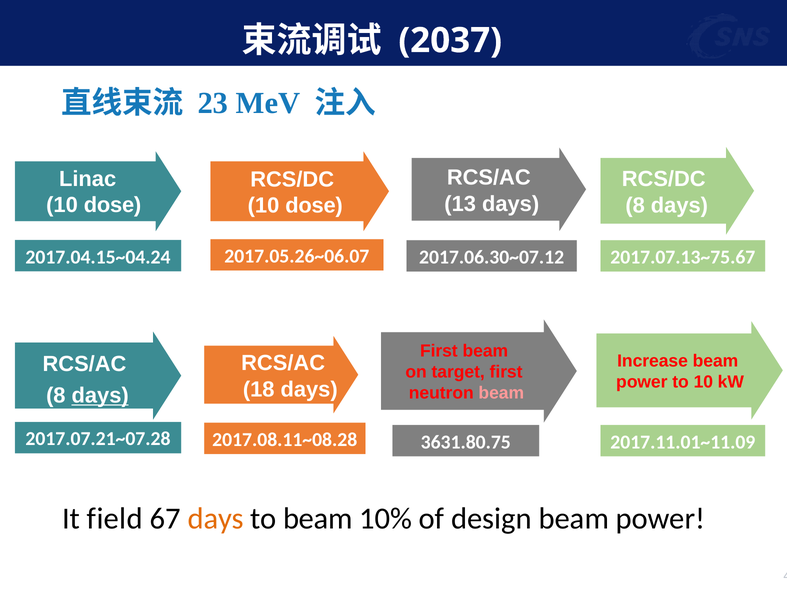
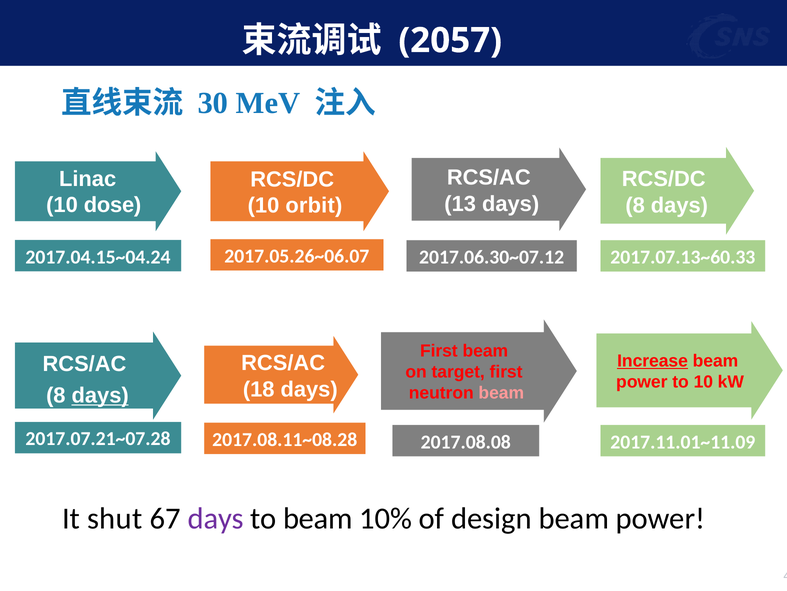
2037: 2037 -> 2057 (450, 41)
23: 23 -> 30 (213, 103)
dose: dose -> orbit (314, 205)
2017.07.13~75.67: 2017.07.13~75.67 -> 2017.07.13~60.33 (683, 257)
Increase underline: none -> present (653, 361)
3631.80.75: 3631.80.75 -> 2017.08.08 (466, 442)
field: field -> shut (115, 518)
days colour: orange -> purple (216, 518)
